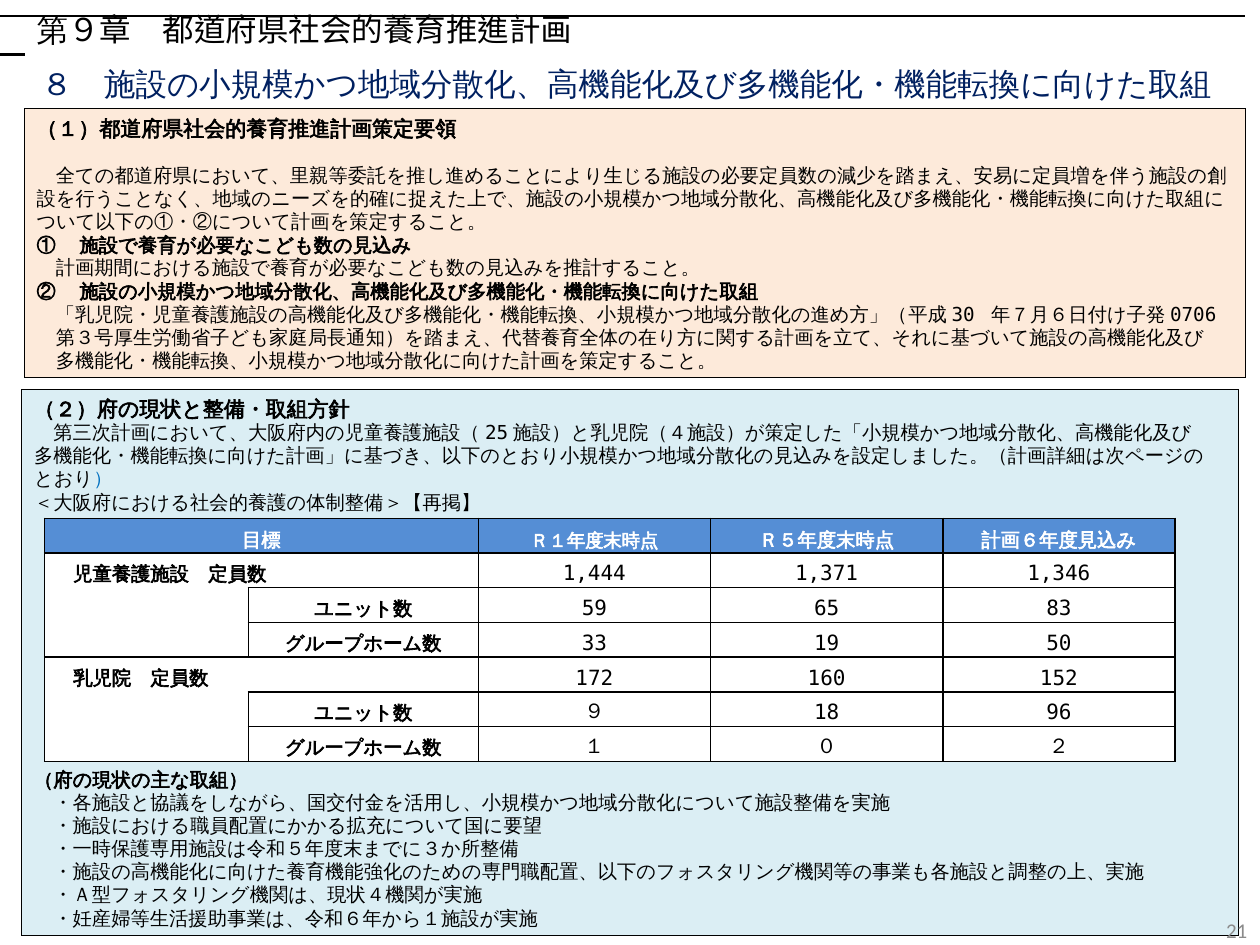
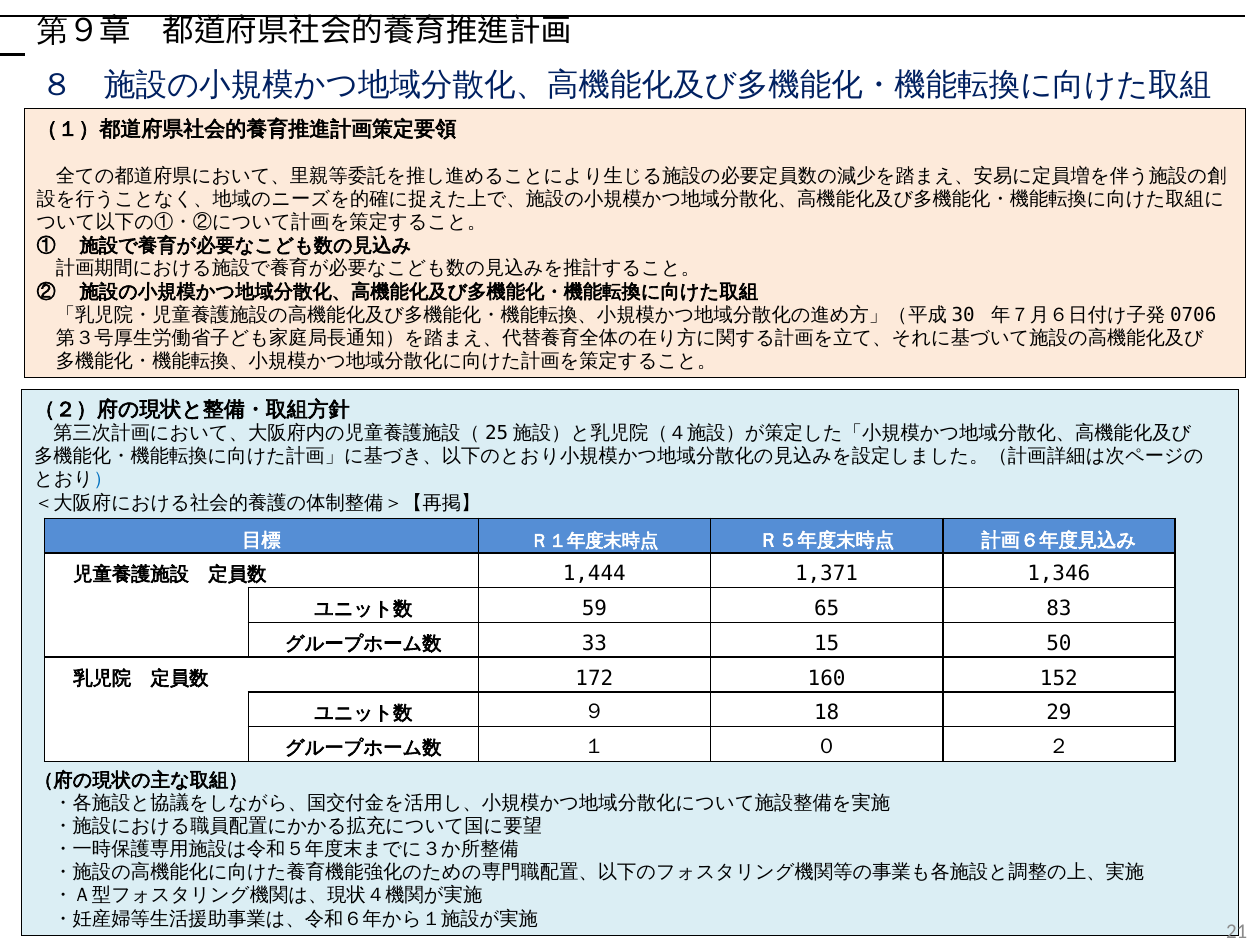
19: 19 -> 15 (827, 643)
96: 96 -> 29 (1059, 713)
